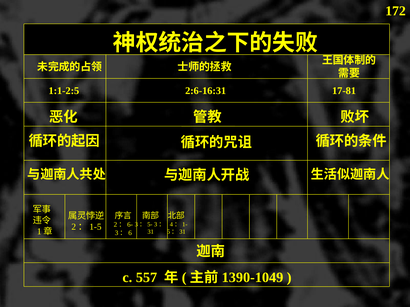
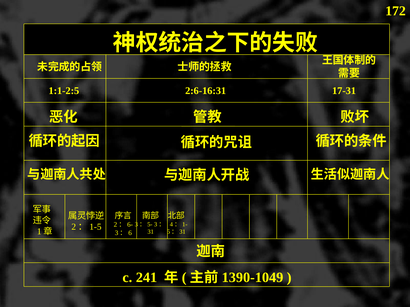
17-81: 17-81 -> 17-31 (344, 91)
557: 557 -> 241 (147, 278)
